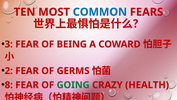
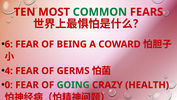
COMMON colour: blue -> green (100, 12)
3: 3 -> 6 (9, 44)
2: 2 -> 4 (9, 71)
8: 8 -> 0 (9, 85)
